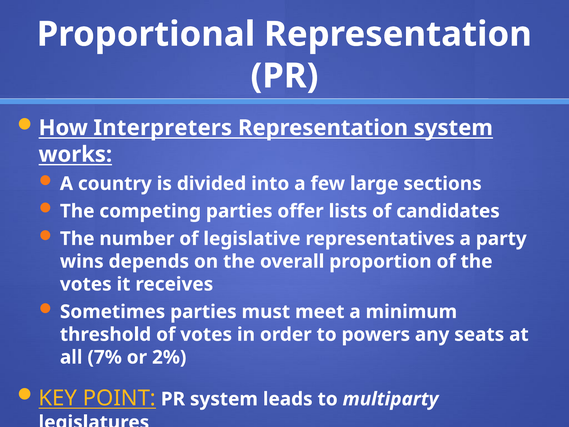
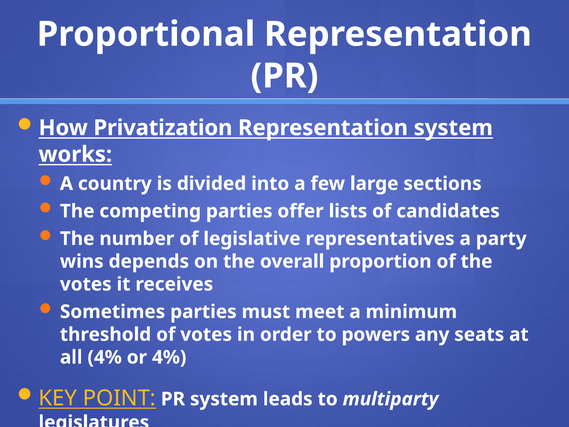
Interpreters: Interpreters -> Privatization (163, 128)
all 7%: 7% -> 4% (105, 357)
or 2%: 2% -> 4% (169, 357)
